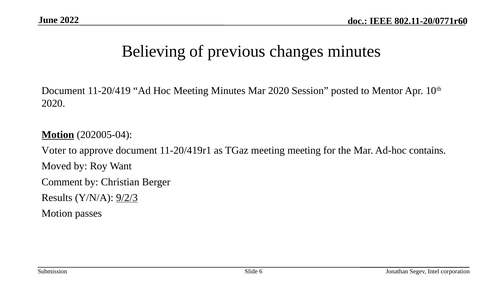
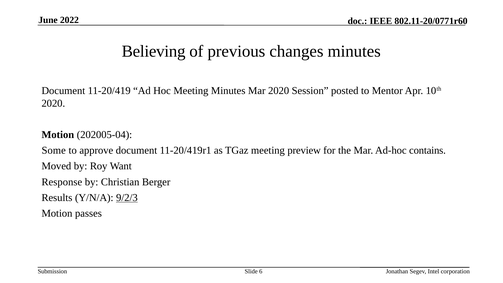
Motion underline: present -> none (58, 135)
Voter: Voter -> Some (54, 150)
meeting meeting: meeting -> preview (304, 150)
Comment: Comment -> Response (62, 182)
